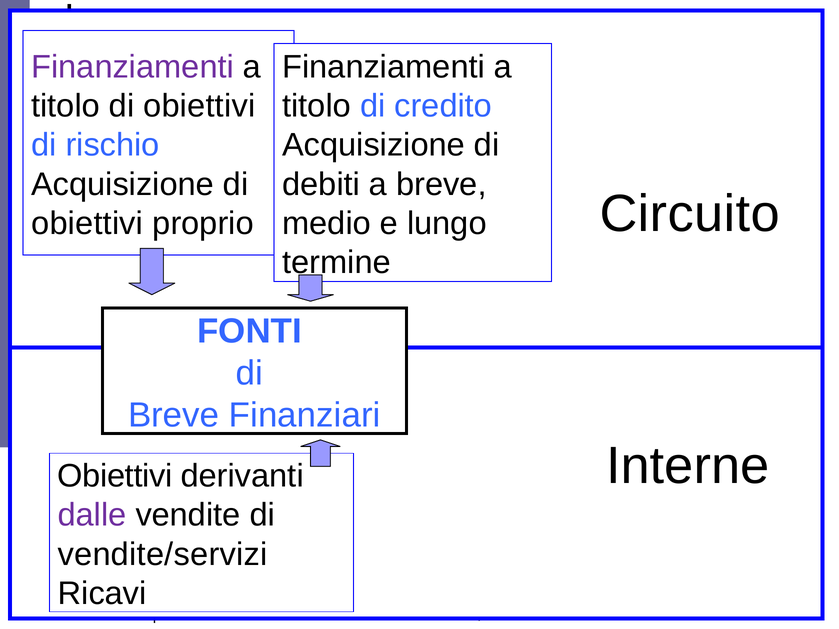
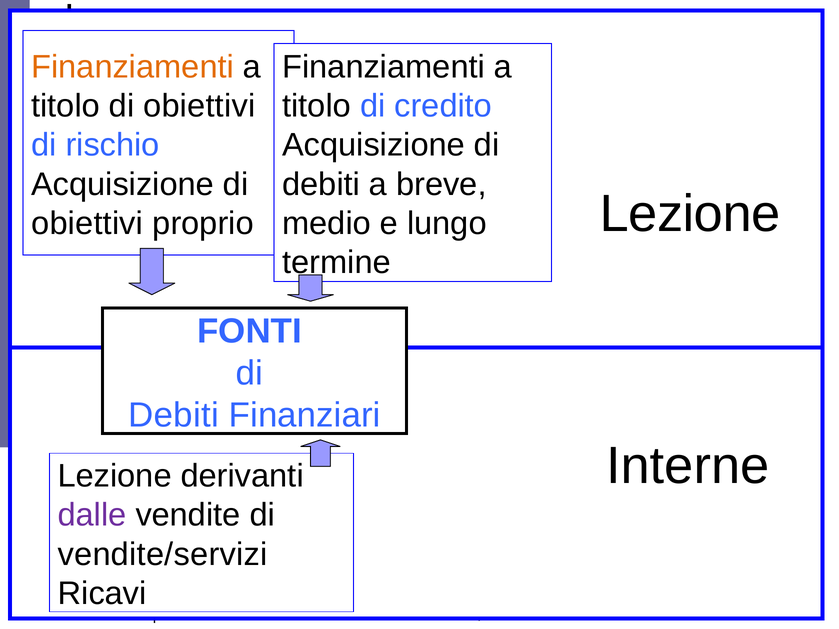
Finanziamenti colour: purple -> orange (133, 67)
Circuito: Circuito -> Lezione (690, 214)
Breve: Breve -> Debiti (174, 415)
Obiettivi: Obiettivi -> Lezione (115, 476)
